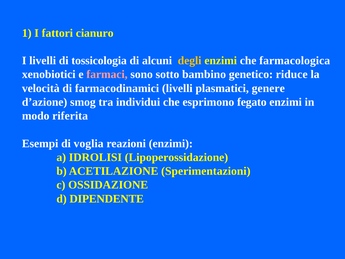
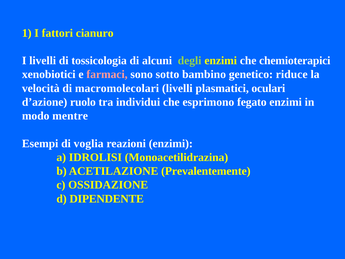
degli colour: yellow -> light green (190, 61)
farmacologica: farmacologica -> chemioterapici (295, 61)
farmacodinamici: farmacodinamici -> macromolecolari (117, 88)
genere: genere -> oculari (268, 88)
smog: smog -> ruolo (83, 102)
riferita: riferita -> mentre (70, 116)
Lipoperossidazione: Lipoperossidazione -> Monoacetilidrazina (176, 157)
Sperimentazioni: Sperimentazioni -> Prevalentemente (206, 171)
